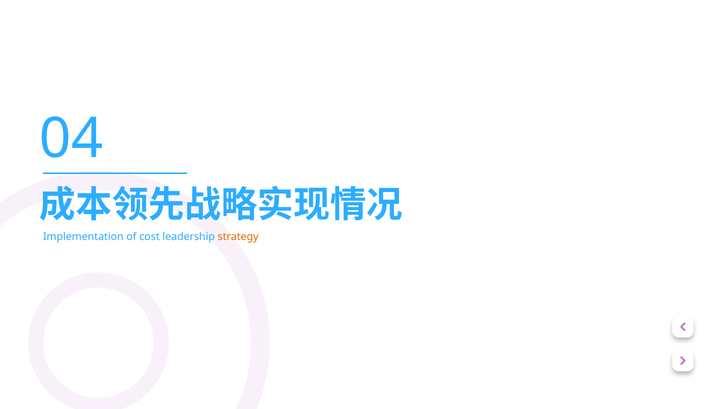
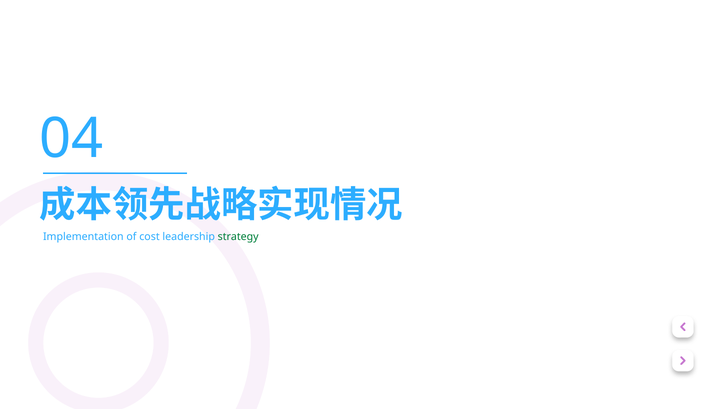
strategy colour: orange -> green (238, 237)
